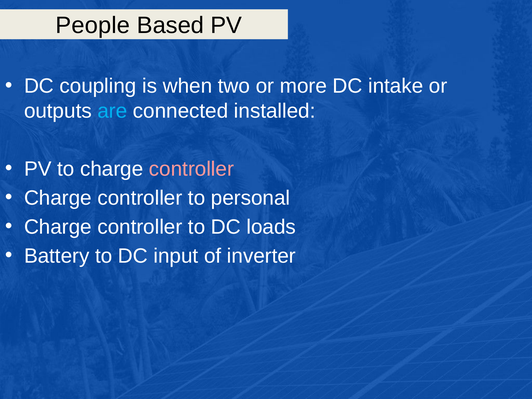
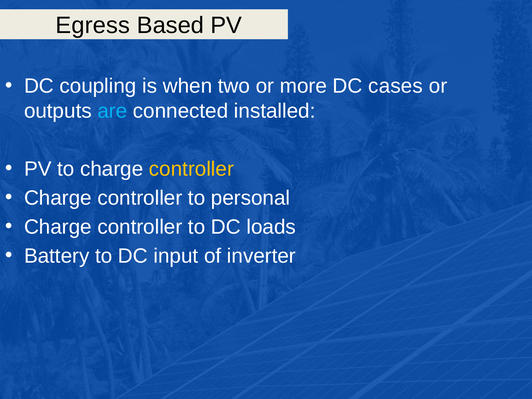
People: People -> Egress (93, 25)
intake: intake -> cases (396, 86)
controller colour: pink -> yellow (191, 169)
